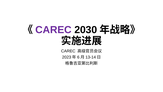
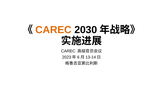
CAREC colour: purple -> orange (53, 30)
